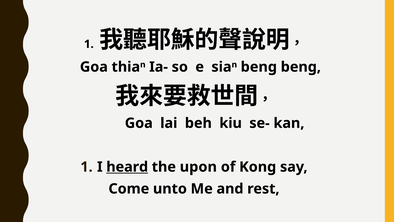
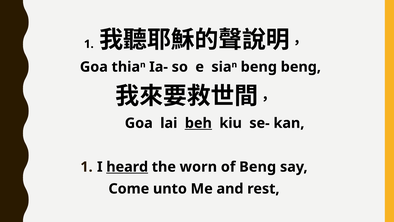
beh underline: none -> present (198, 123)
upon: upon -> worn (198, 167)
of Kong: Kong -> Beng (258, 167)
